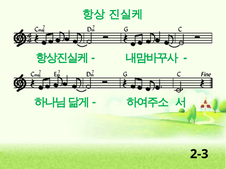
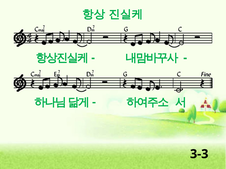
2-3: 2-3 -> 3-3 (199, 154)
